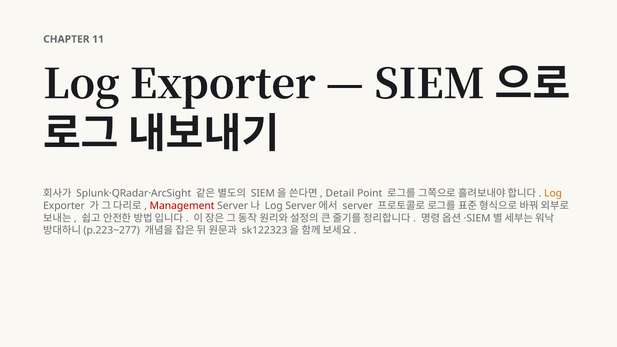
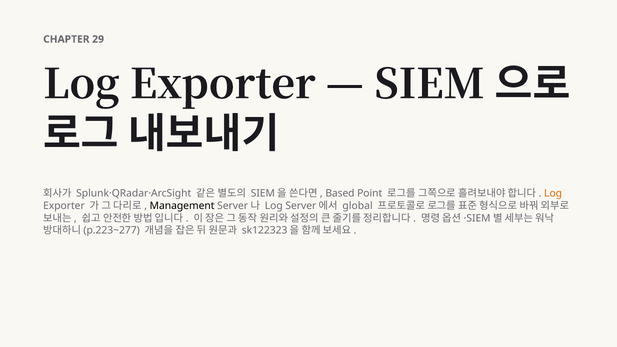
11: 11 -> 29 (98, 39)
Detail: Detail -> Based (340, 193)
Management colour: red -> black (182, 206)
server: server -> global (358, 206)
